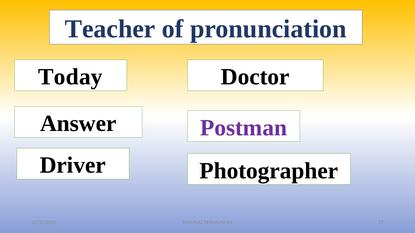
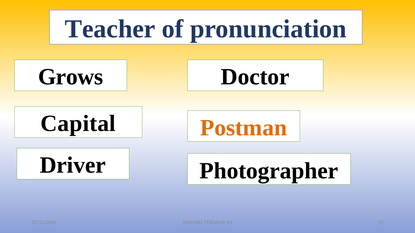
Today: Today -> Grows (71, 77)
Answer: Answer -> Capital (78, 124)
Postman colour: purple -> orange (244, 128)
